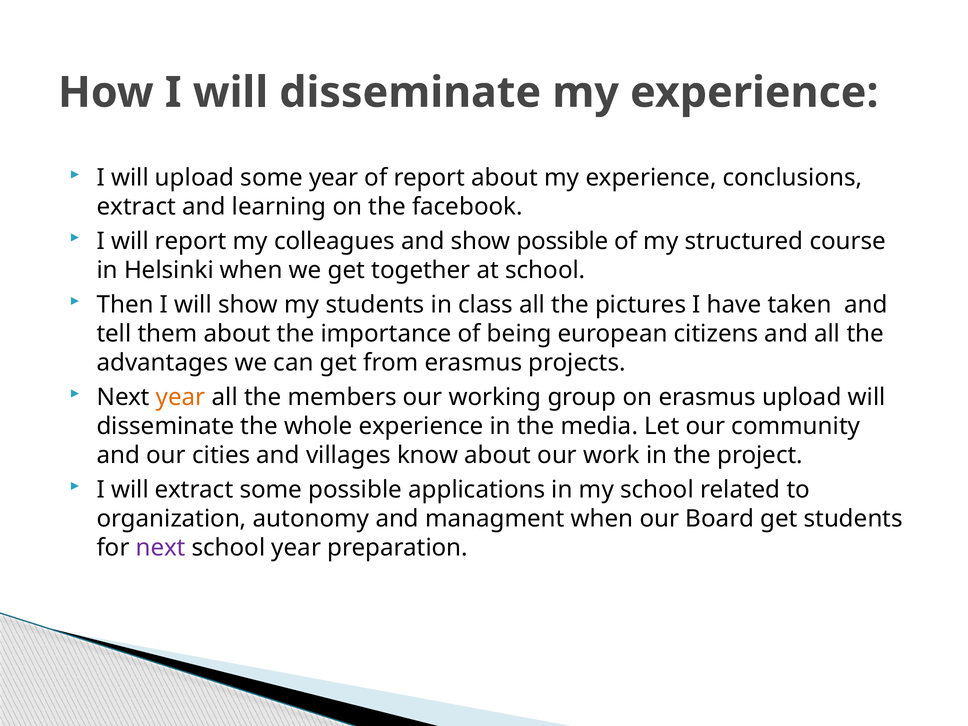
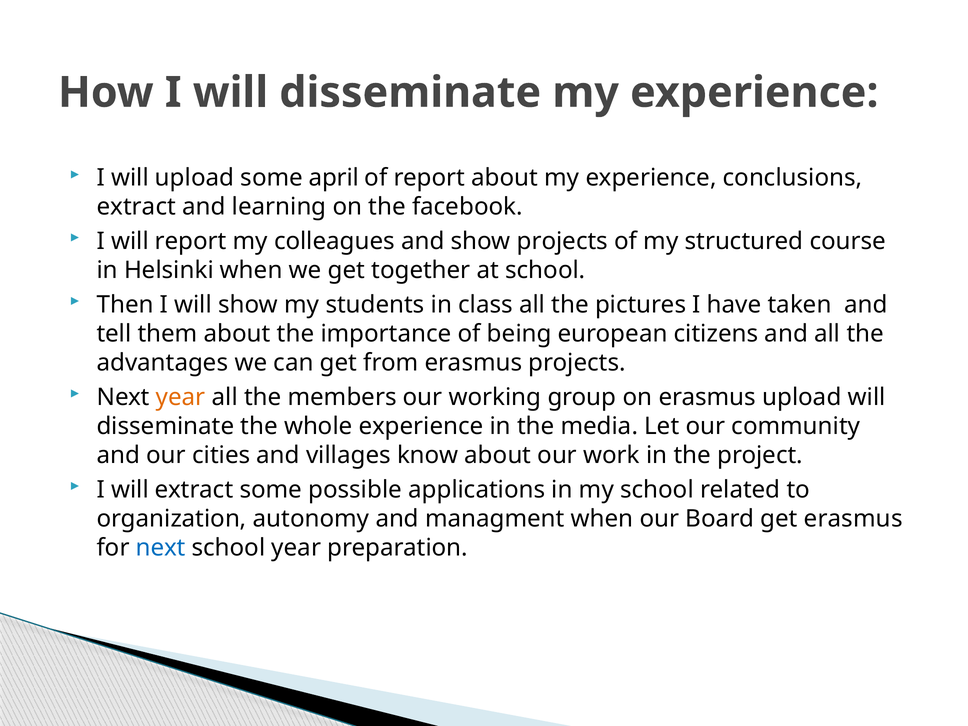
some year: year -> april (334, 178)
show possible: possible -> projects (562, 241)
get students: students -> erasmus (853, 519)
next colour: purple -> blue (161, 548)
